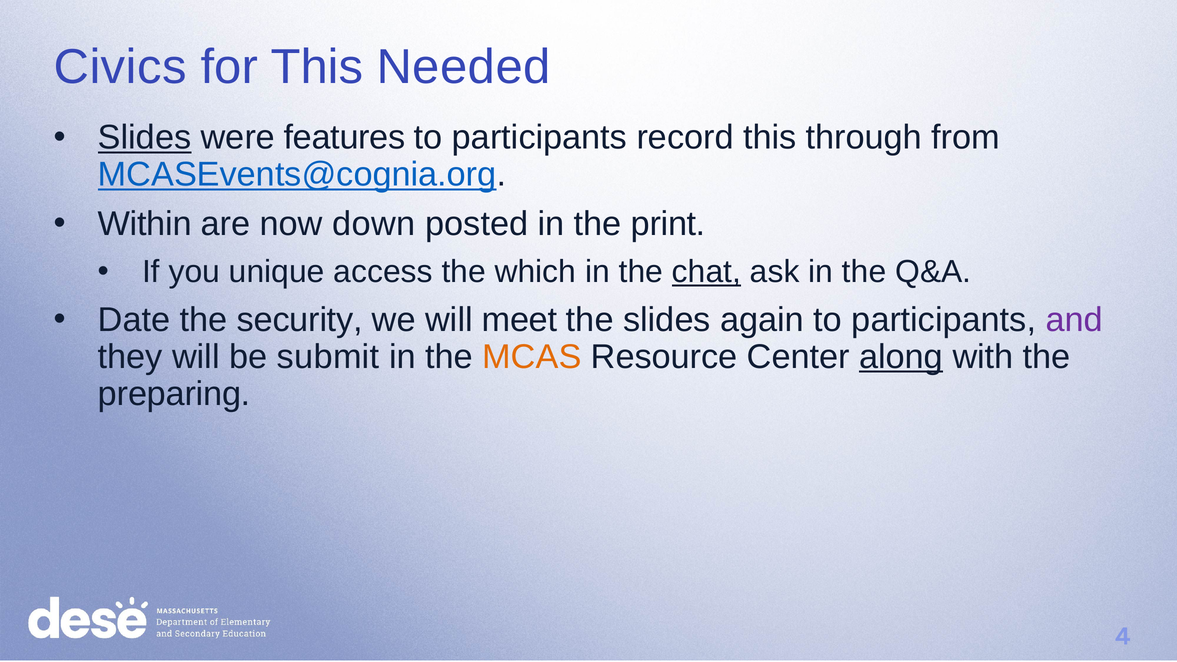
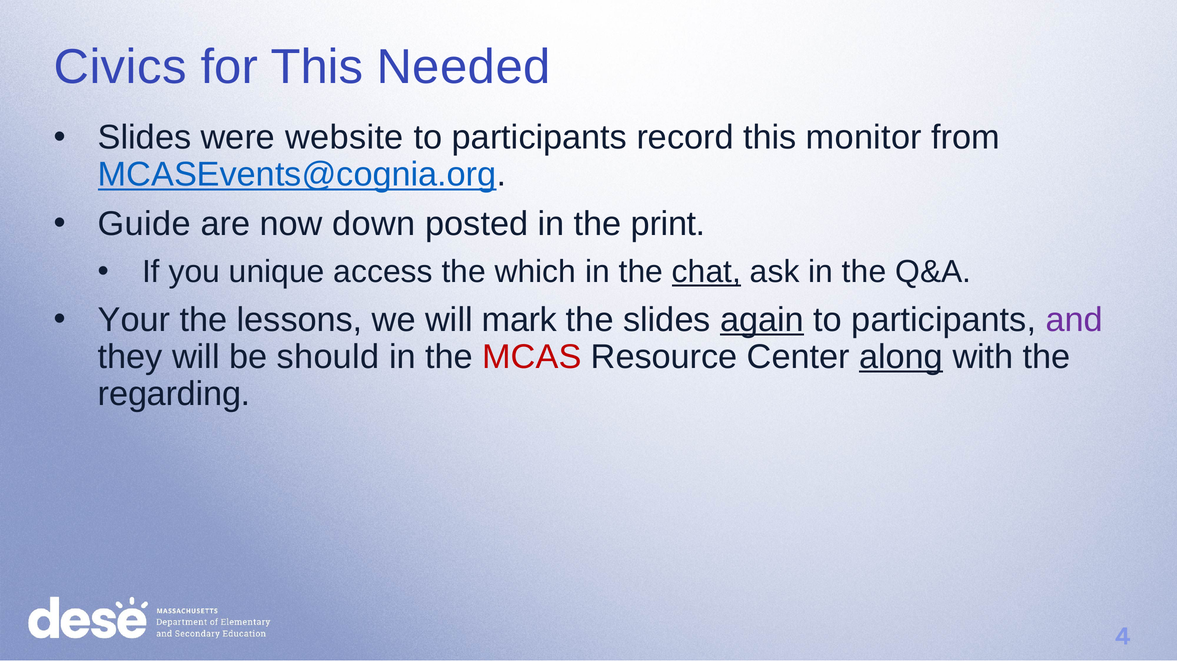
Slides underline: present -> none (145, 138)
features: features -> website (344, 138)
through: through -> monitor (864, 138)
Within: Within -> Guide (144, 224)
Date: Date -> Your (134, 320)
security: security -> lessons (300, 320)
meet: meet -> mark (520, 320)
again underline: none -> present (762, 320)
submit: submit -> should (328, 357)
MCAS colour: orange -> red (532, 357)
preparing: preparing -> regarding (174, 394)
